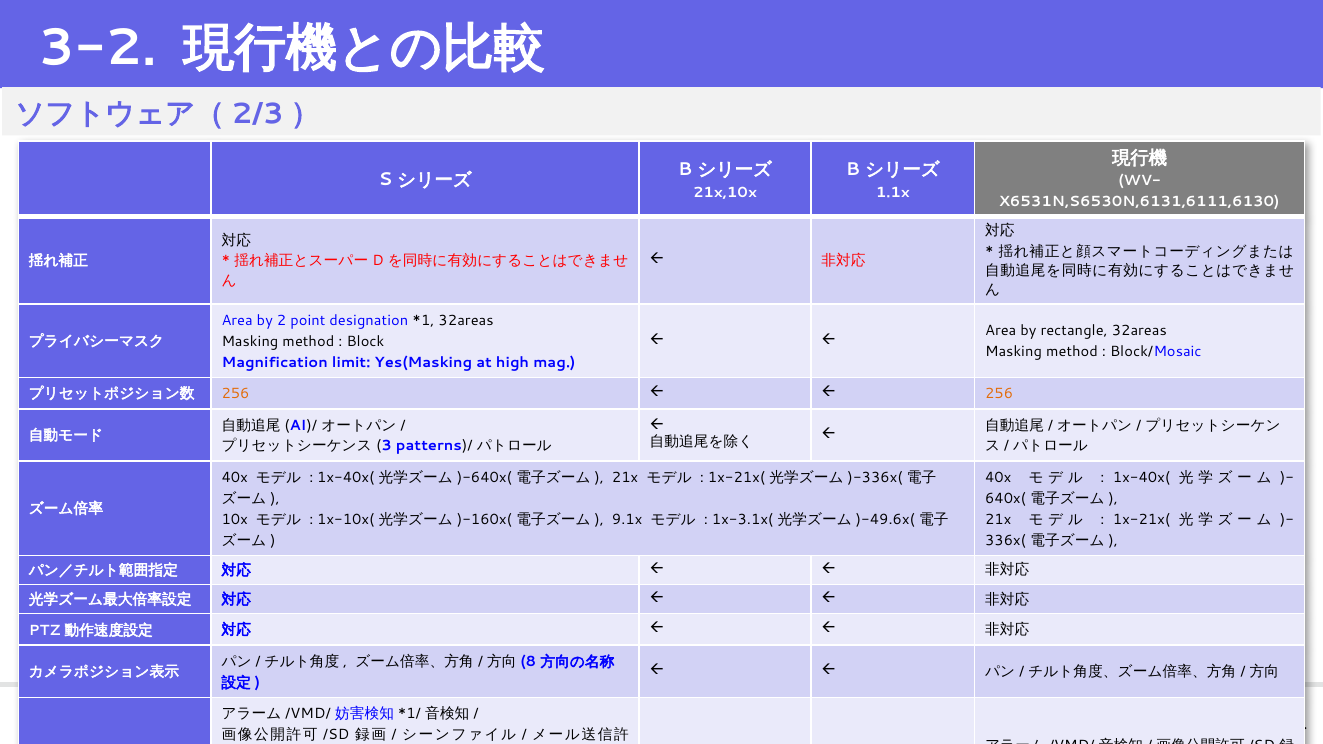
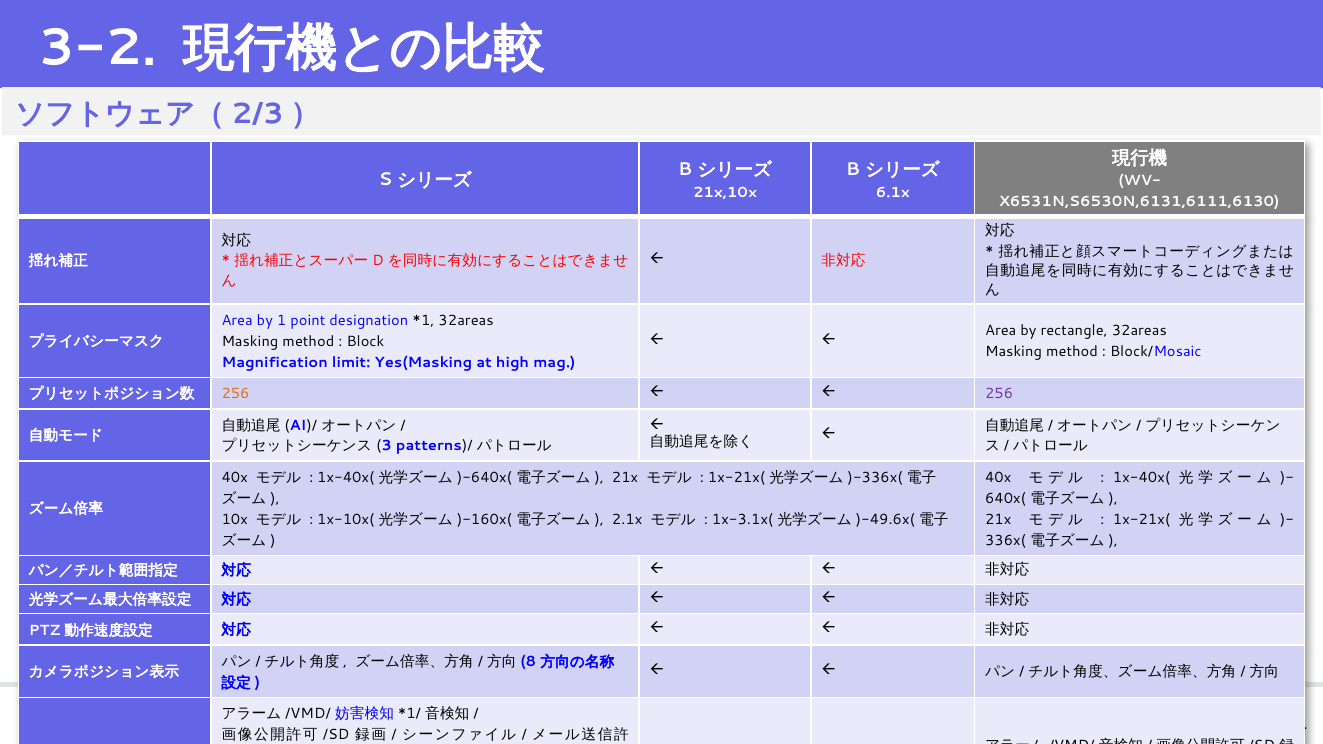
1.1x: 1.1x -> 6.1x (893, 193)
2: 2 -> 1 (282, 321)
256 colour: orange -> purple (999, 394)
9.1x: 9.1x -> 2.1x (627, 520)
